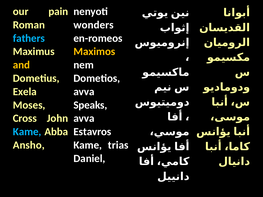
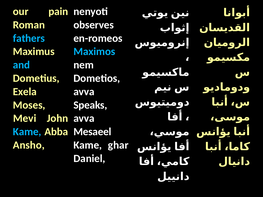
wonders: wonders -> observes (94, 25)
Maximos colour: yellow -> light blue (94, 52)
and colour: yellow -> light blue (21, 65)
Cross: Cross -> Mevi (25, 119)
Estavros: Estavros -> Mesaeel (92, 132)
trias: trias -> ghar (118, 145)
